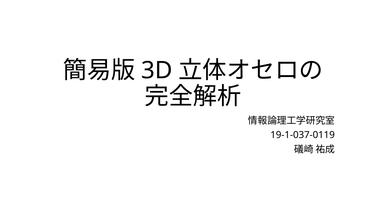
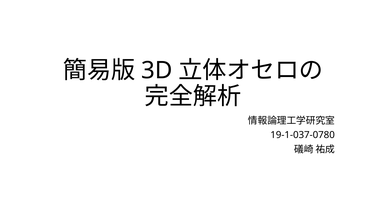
19-1-037-0119: 19-1-037-0119 -> 19-1-037-0780 (303, 135)
